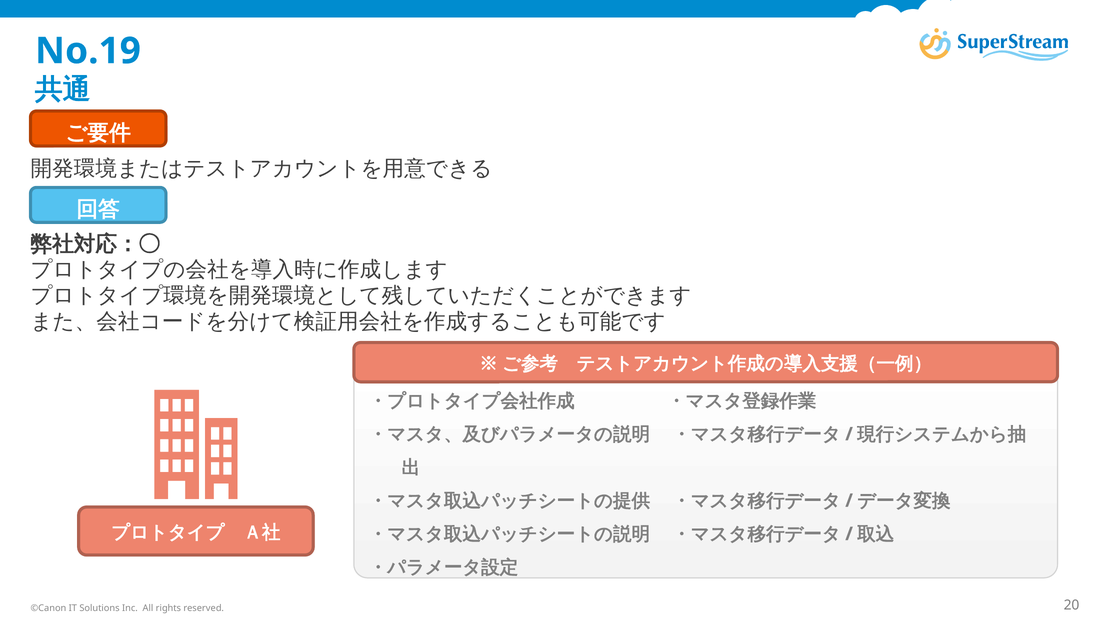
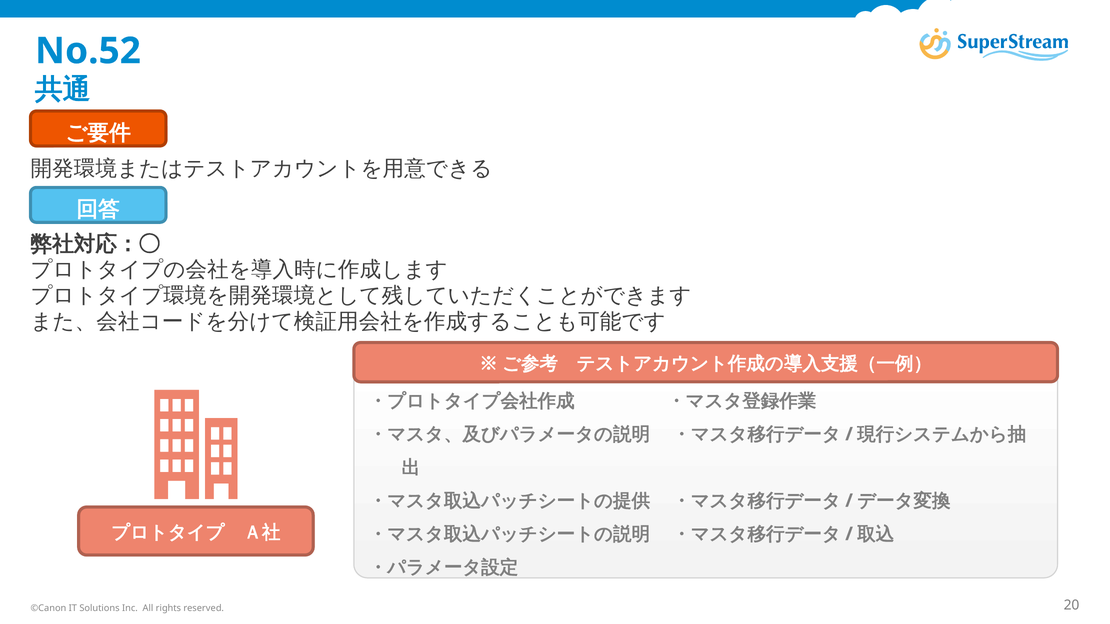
No.19: No.19 -> No.52 (88, 51)
